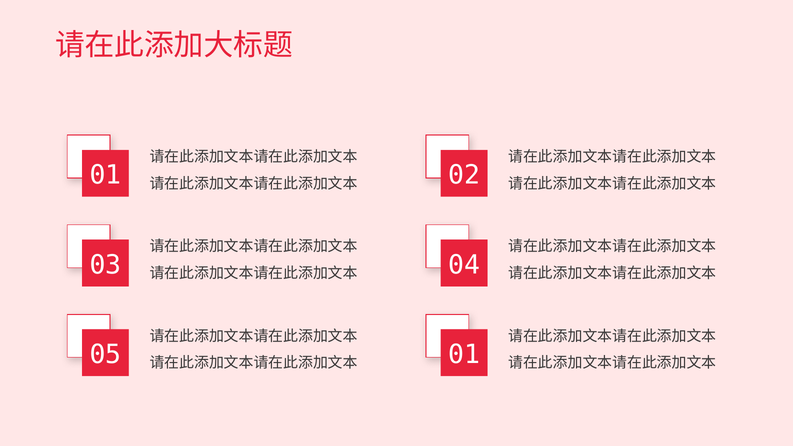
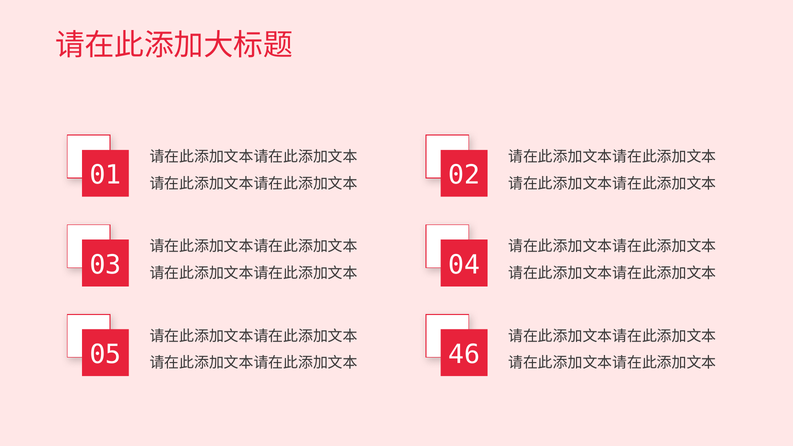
01: 01 -> 46 (464, 355)
